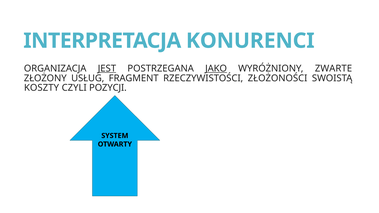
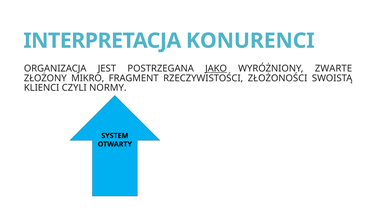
JEST underline: present -> none (107, 69)
USŁUG: USŁUG -> MIKRO (88, 78)
KOSZTY: KOSZTY -> KLIENCI (42, 88)
POZYCJI: POZYCJI -> NORMY (108, 88)
